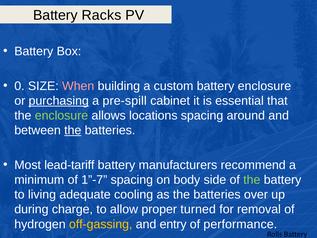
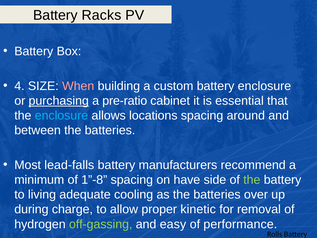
0: 0 -> 4 (19, 86)
pre-spill: pre-spill -> pre-ratio (125, 101)
enclosure colour: light green -> light blue (61, 115)
the underline: present -> none (73, 130)
lead-tariff: lead-tariff -> lead-falls (69, 165)
1”-7: 1”-7 -> 1”-8 (94, 180)
body: body -> have (187, 180)
turned: turned -> kinetic (198, 209)
off-gassing colour: yellow -> light green (101, 224)
entry: entry -> easy (173, 224)
